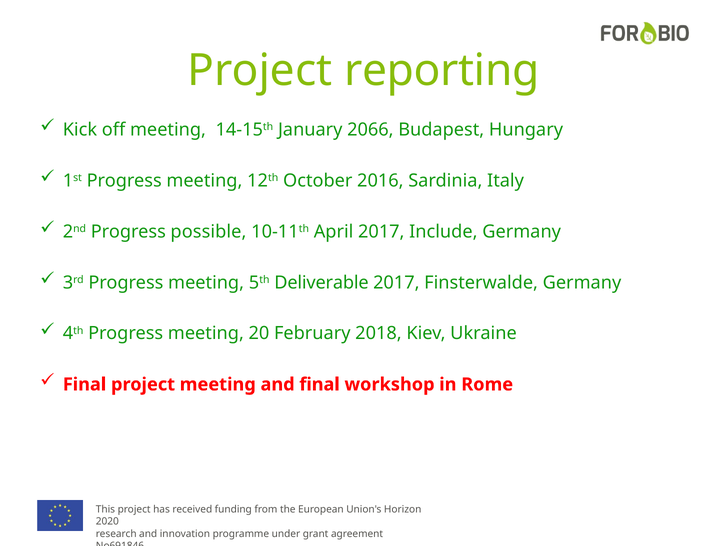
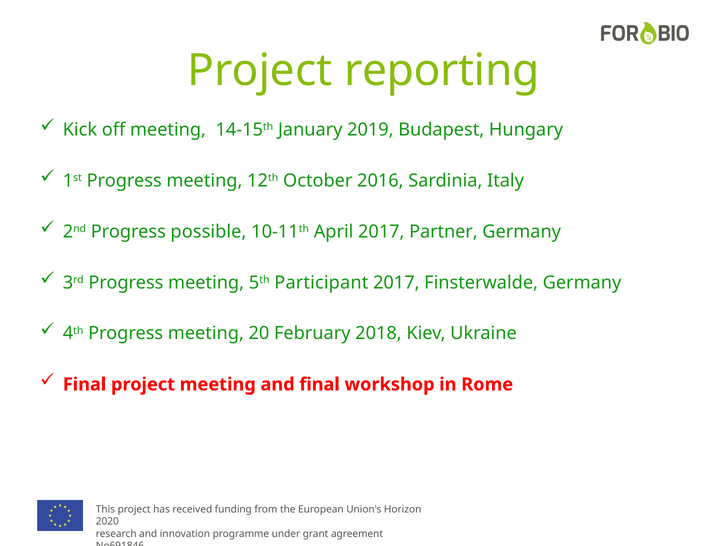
2066: 2066 -> 2019 (370, 129)
Include: Include -> Partner (443, 231)
Deliverable: Deliverable -> Participant (321, 282)
